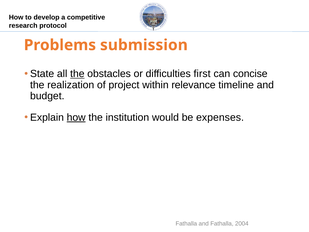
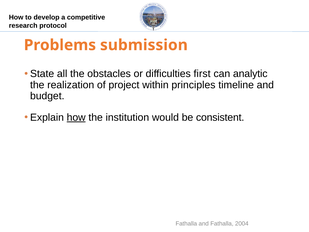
the underline: present -> none (77, 74)
concise: concise -> analytic (250, 74)
relevance: relevance -> principles (193, 85)
expenses: expenses -> consistent (220, 117)
